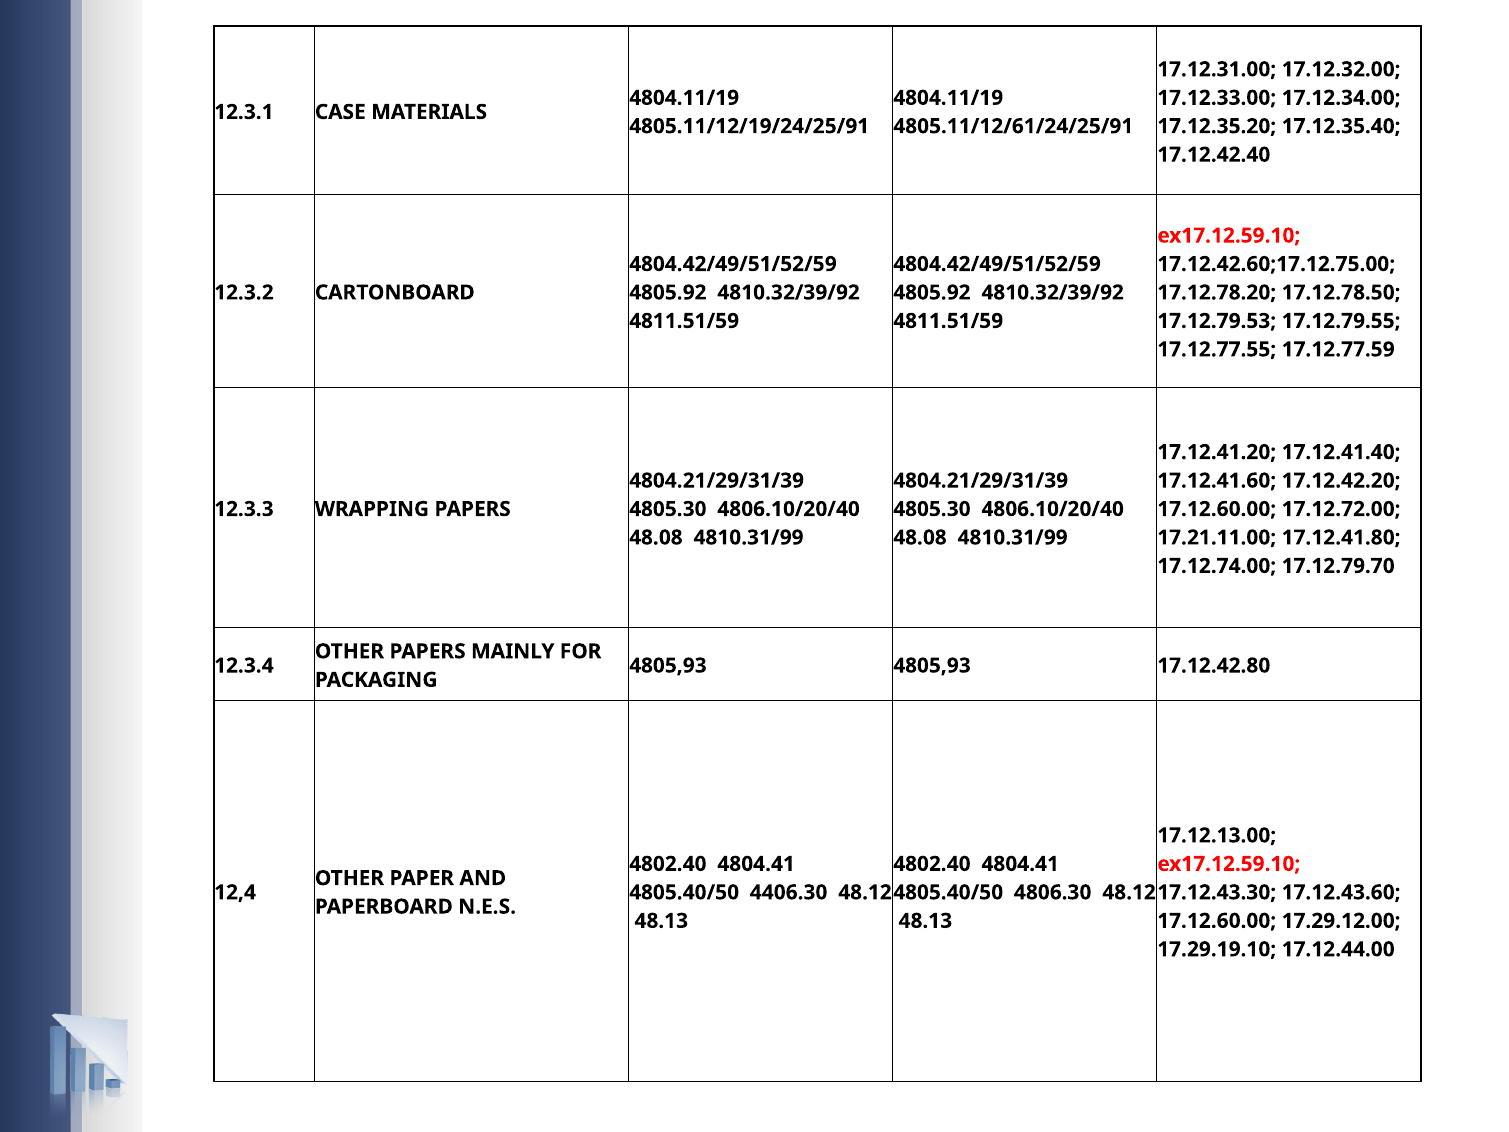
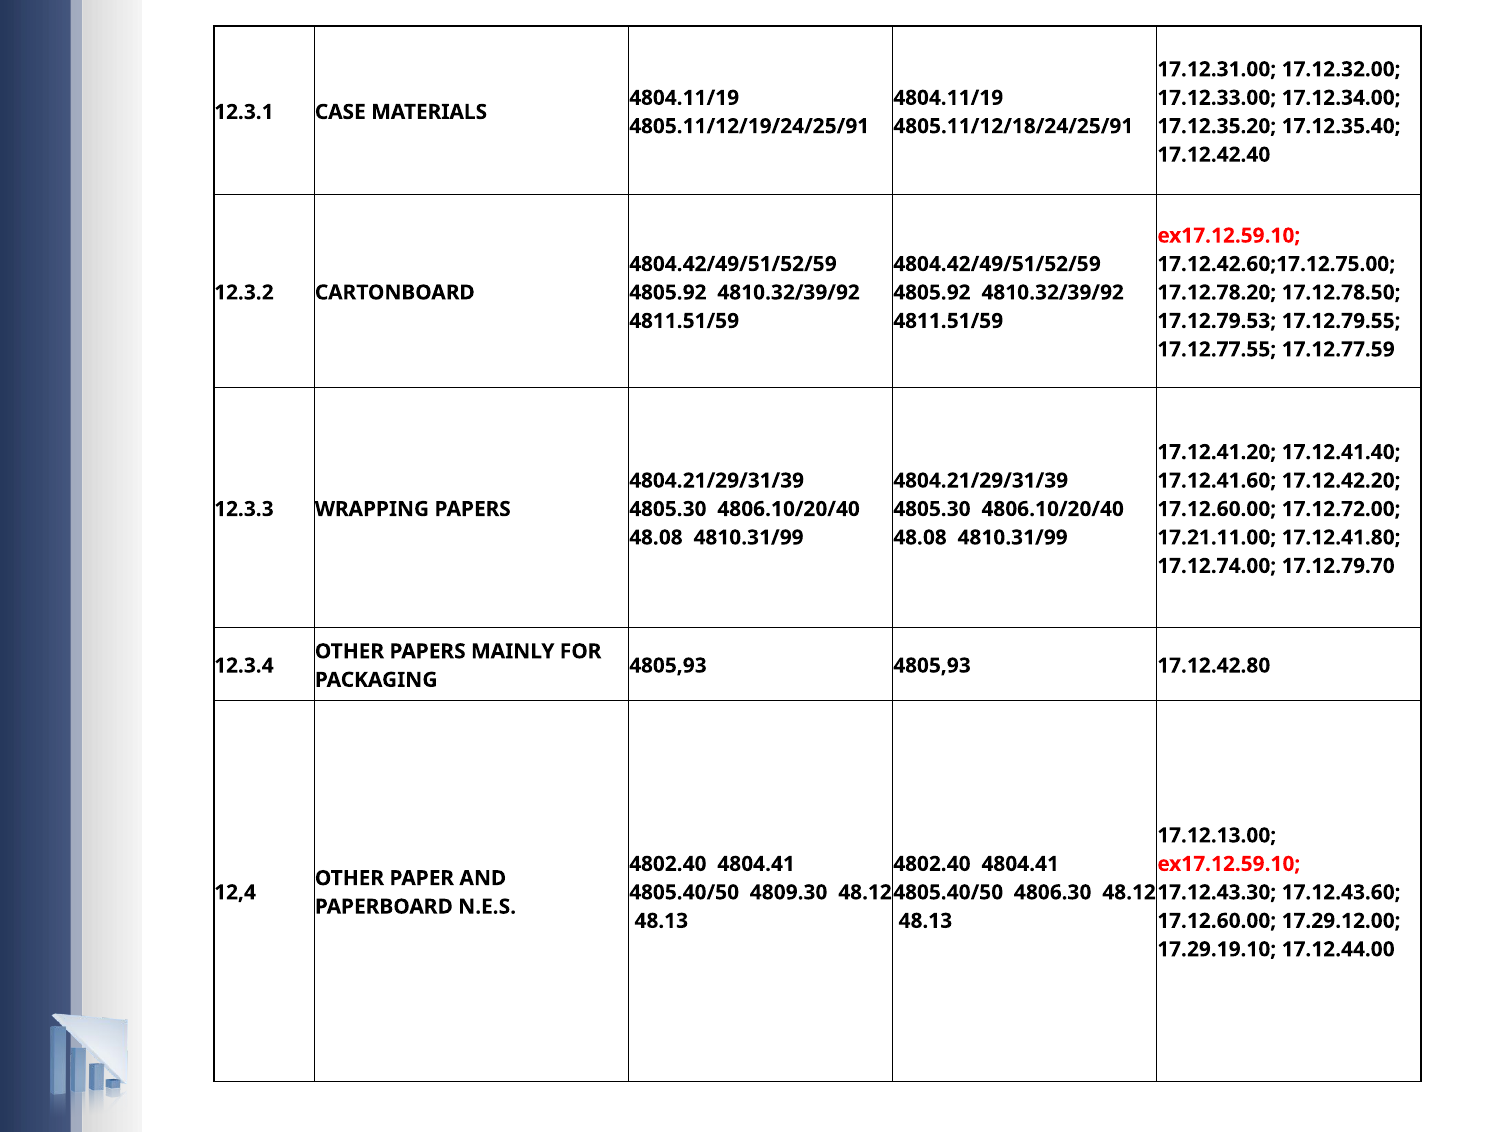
4805.11/12/61/24/25/91: 4805.11/12/61/24/25/91 -> 4805.11/12/18/24/25/91 (1013, 126)
4406.30: 4406.30 -> 4809.30 (789, 892)
